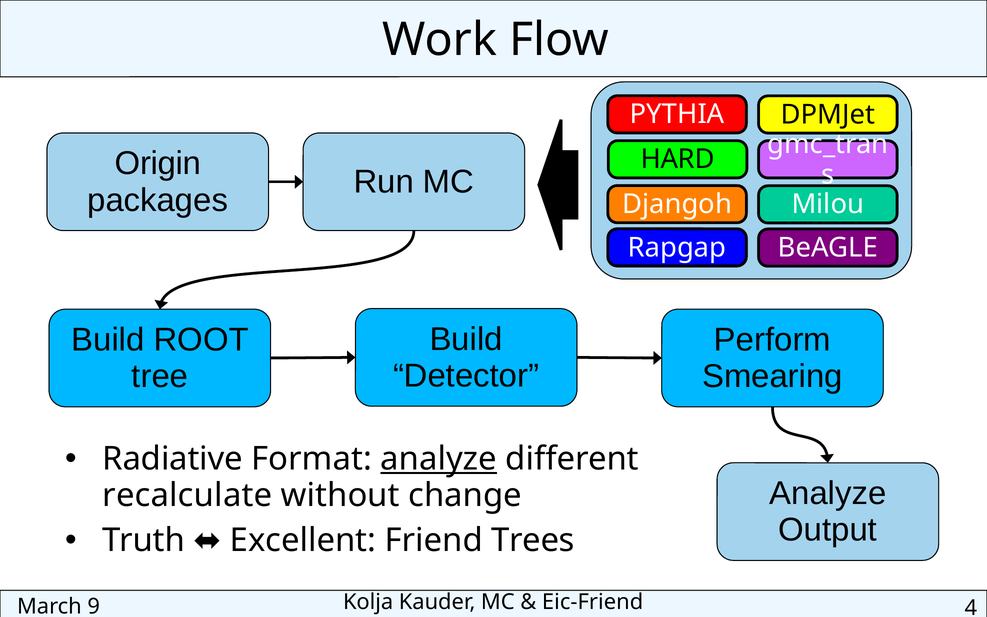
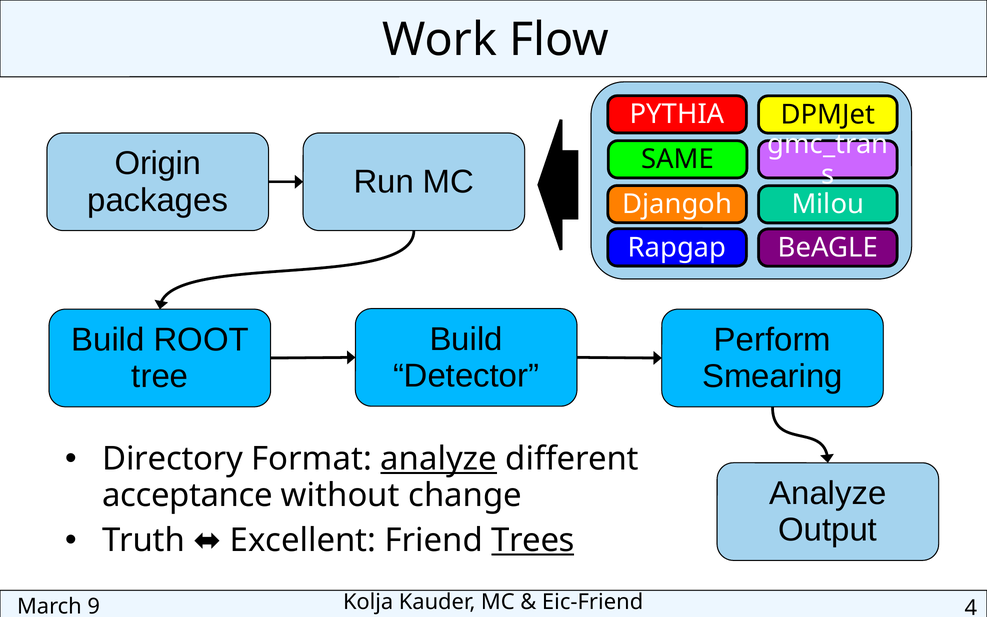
HARD: HARD -> SAME (677, 159)
Radiative: Radiative -> Directory (173, 459)
recalculate: recalculate -> acceptance (188, 496)
Trees underline: none -> present (533, 540)
